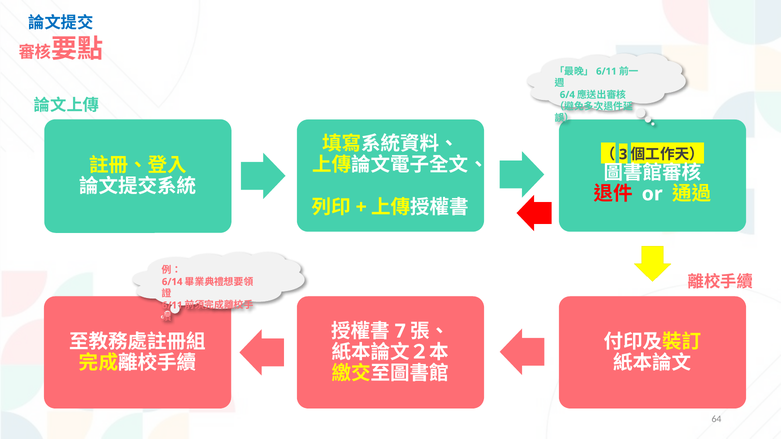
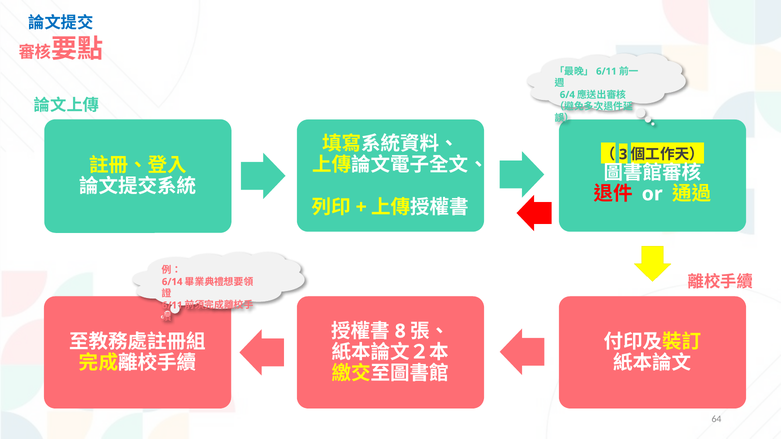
7: 7 -> 8 (400, 331)
